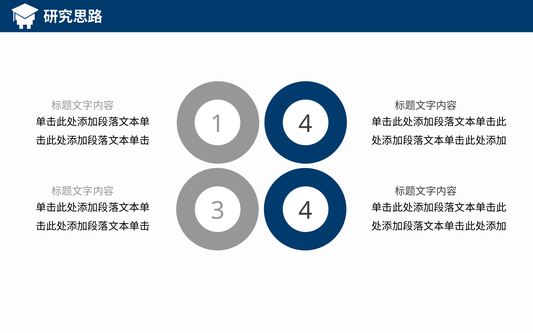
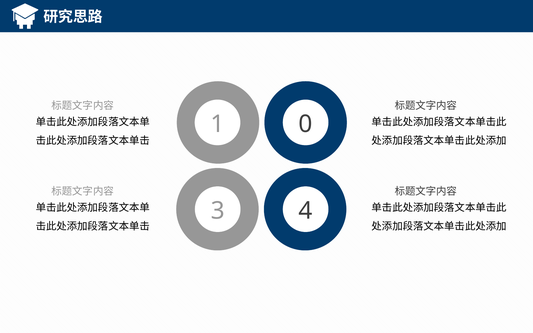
1 4: 4 -> 0 (306, 124)
